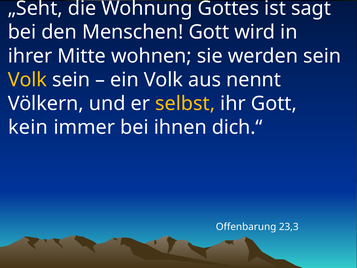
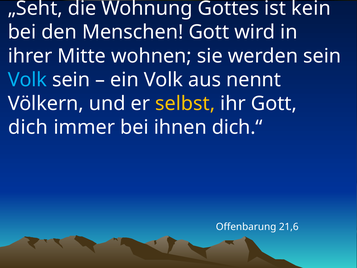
sagt: sagt -> kein (311, 8)
Volk colour: yellow -> light blue (27, 80)
kein: kein -> dich (28, 127)
23,3: 23,3 -> 21,6 (289, 227)
